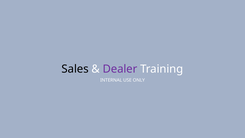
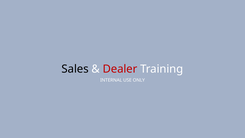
Dealer colour: purple -> red (120, 69)
